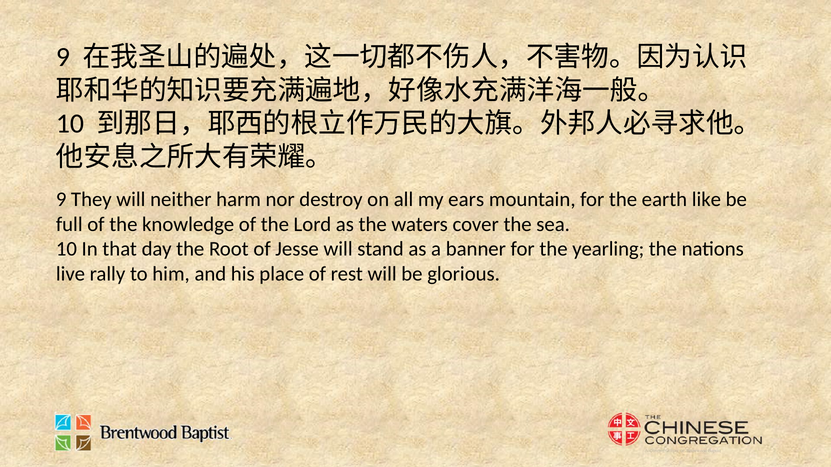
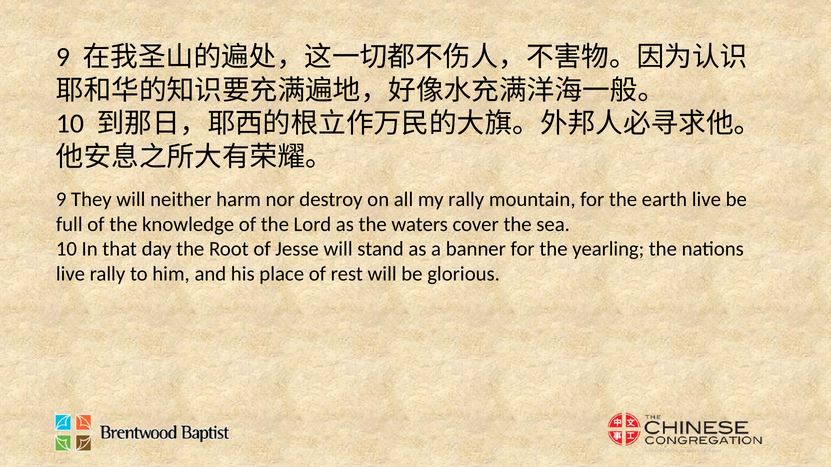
my ears: ears -> rally (466, 199)
earth like: like -> live (706, 199)
